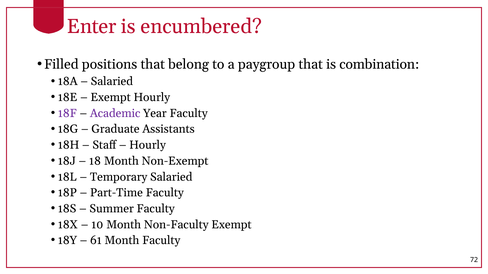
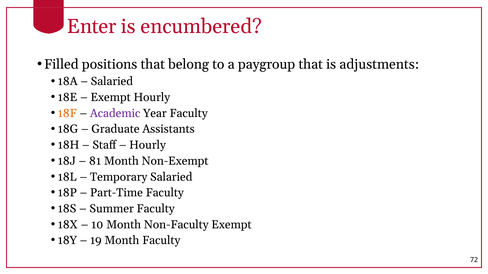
combination: combination -> adjustments (379, 65)
18F colour: purple -> orange (67, 113)
18: 18 -> 81 (95, 161)
61: 61 -> 19 (96, 241)
